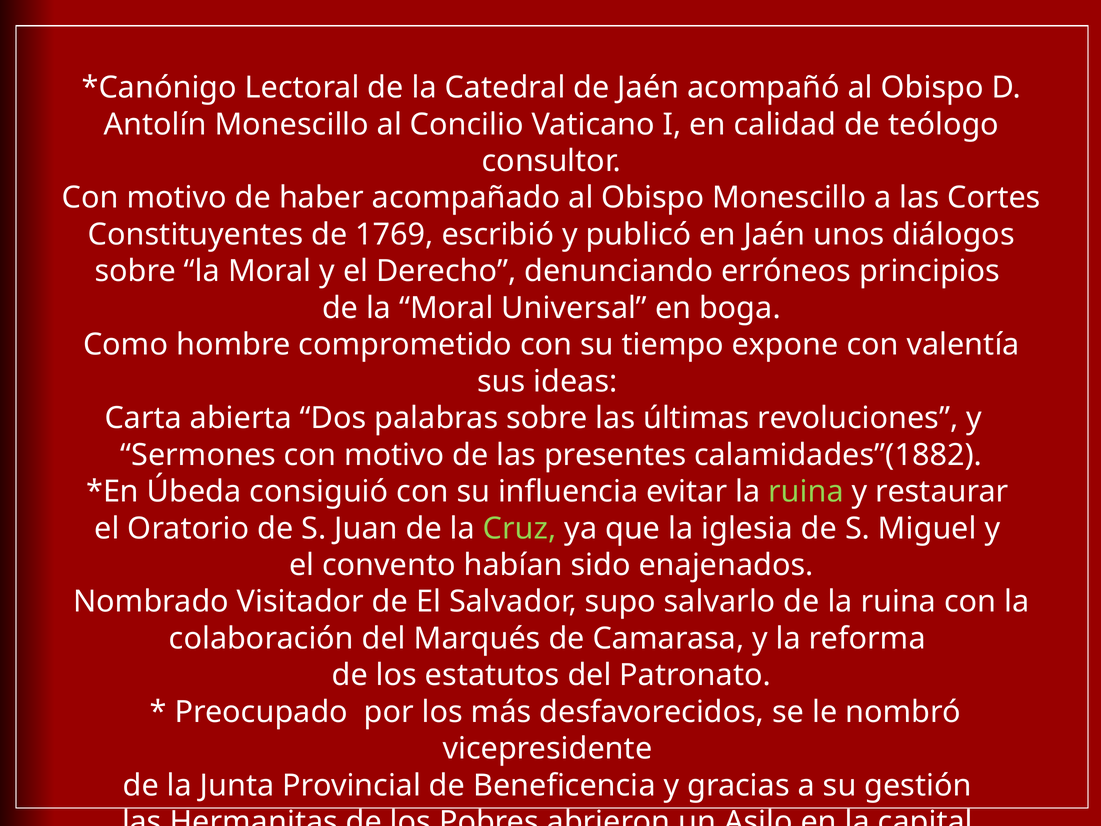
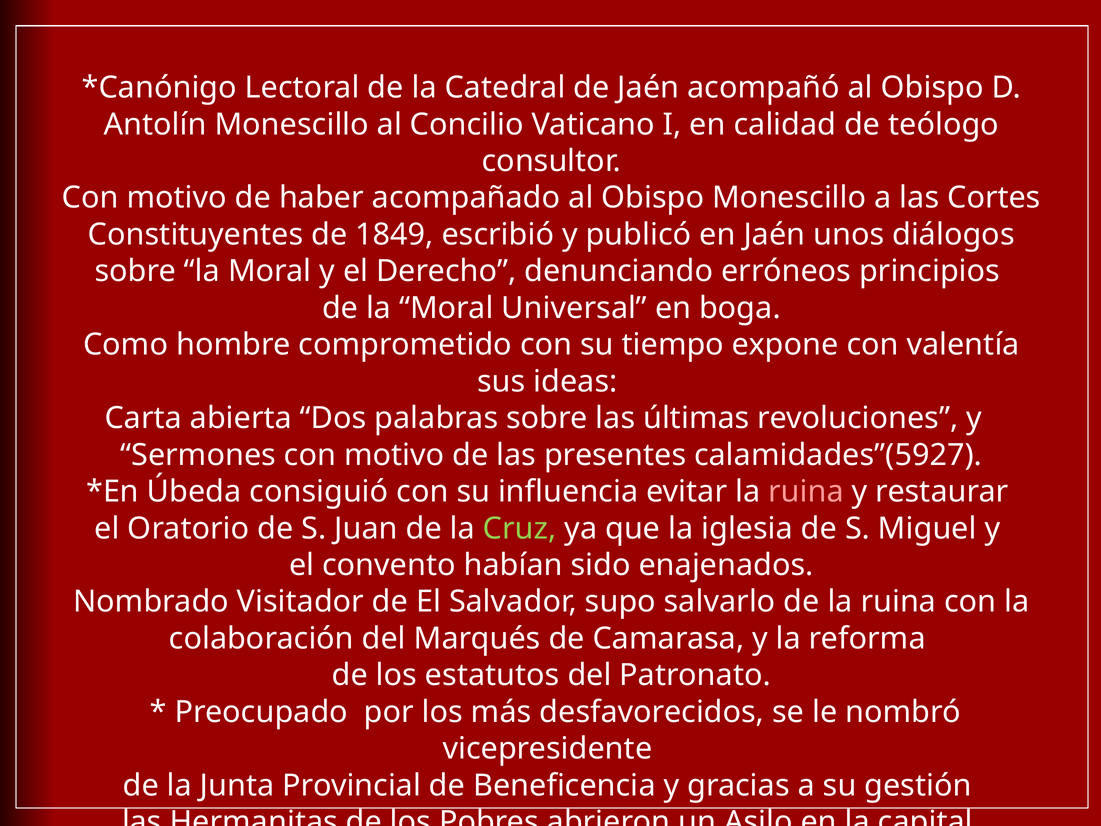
1769: 1769 -> 1849 (394, 235)
calamidades”(1882: calamidades”(1882 -> calamidades”(5927 (838, 455)
ruina colour: light green -> pink (806, 492)
